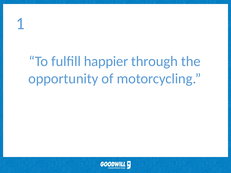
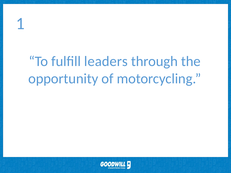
happier: happier -> leaders (106, 61)
